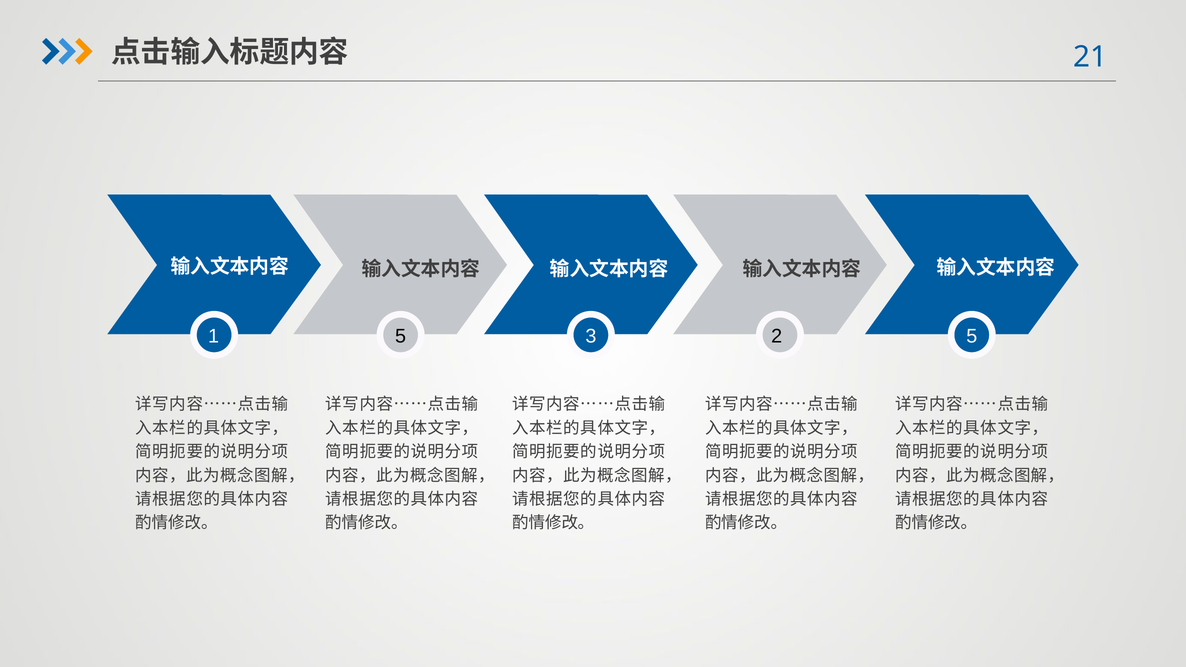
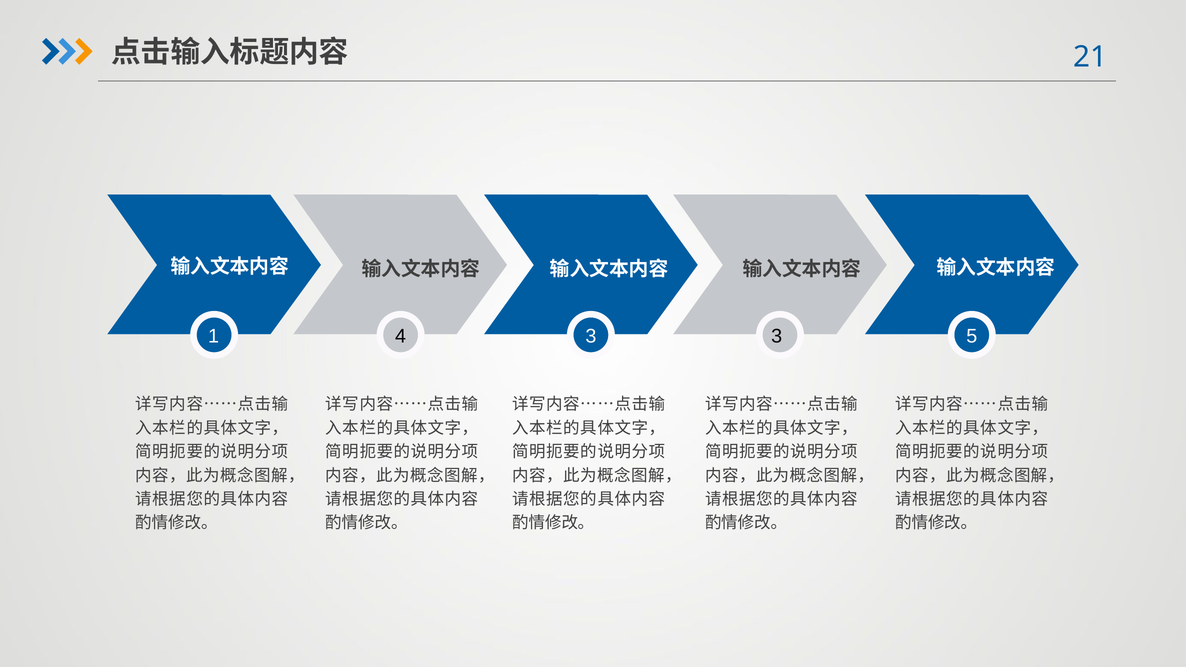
1 5: 5 -> 4 (401, 336)
3 2: 2 -> 3 (777, 336)
